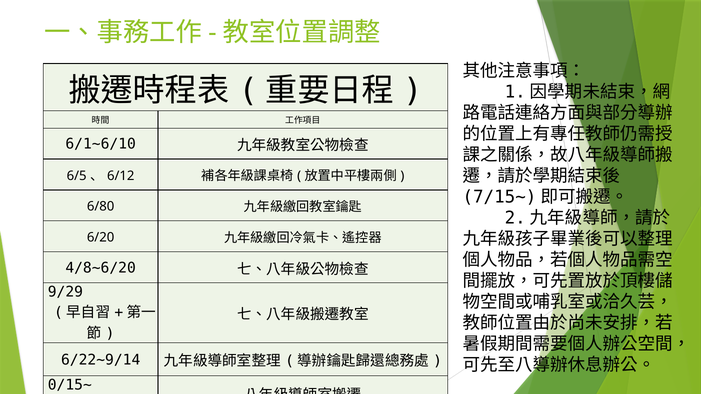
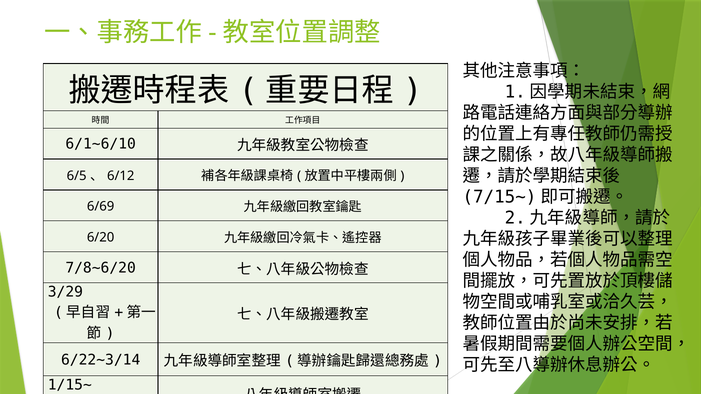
6/80: 6/80 -> 6/69 (101, 207)
4/8~6/20: 4/8~6/20 -> 7/8~6/20 (101, 268)
9/29: 9/29 -> 3/29 (65, 292)
6/22~9/14: 6/22~9/14 -> 6/22~3/14 (101, 360)
0/15~: 0/15~ -> 1/15~ (70, 385)
